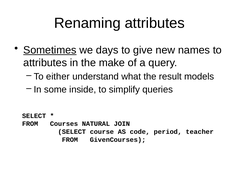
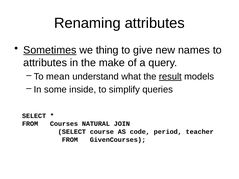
days: days -> thing (107, 50)
either: either -> mean (58, 77)
result underline: none -> present (170, 77)
